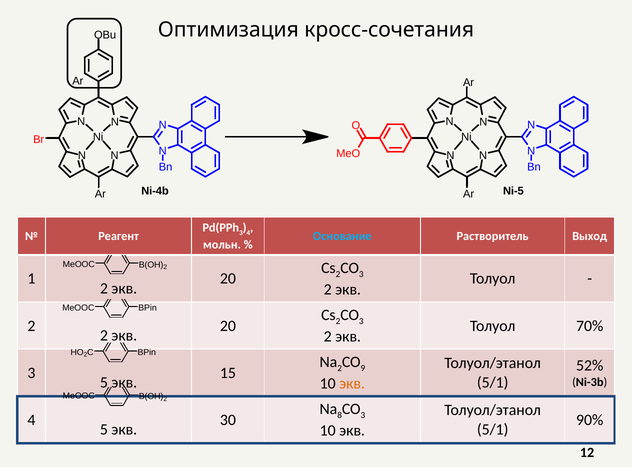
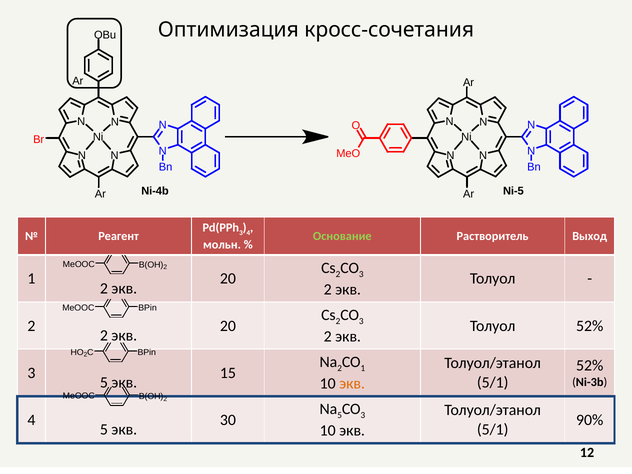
Основание colour: light blue -> light green (342, 236)
Толуол 70%: 70% -> 52% (590, 326)
9: 9 -> 1 (363, 368)
8: 8 -> 5 (340, 415)
